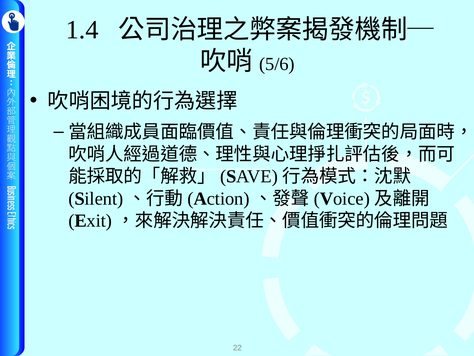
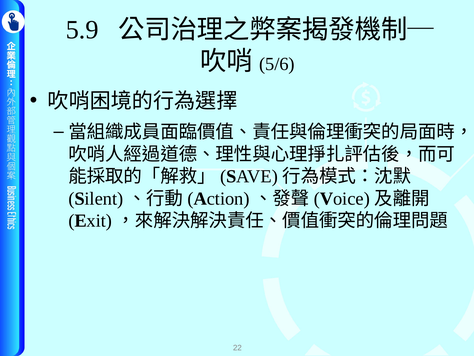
1.4: 1.4 -> 5.9 (82, 30)
